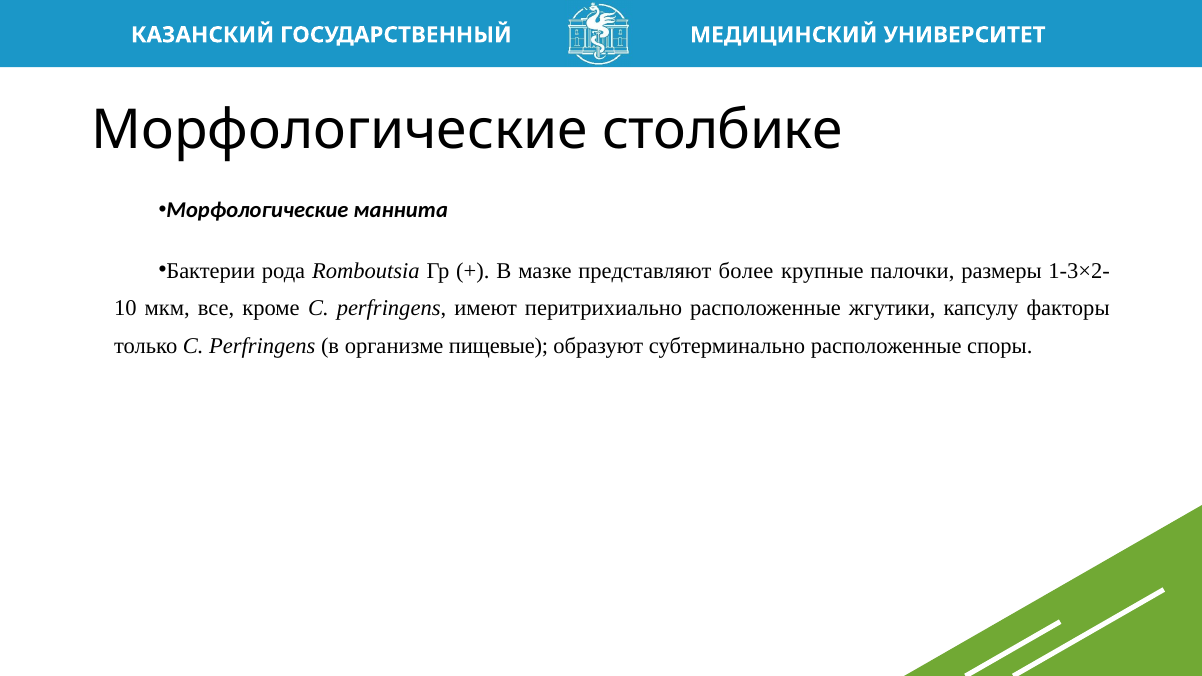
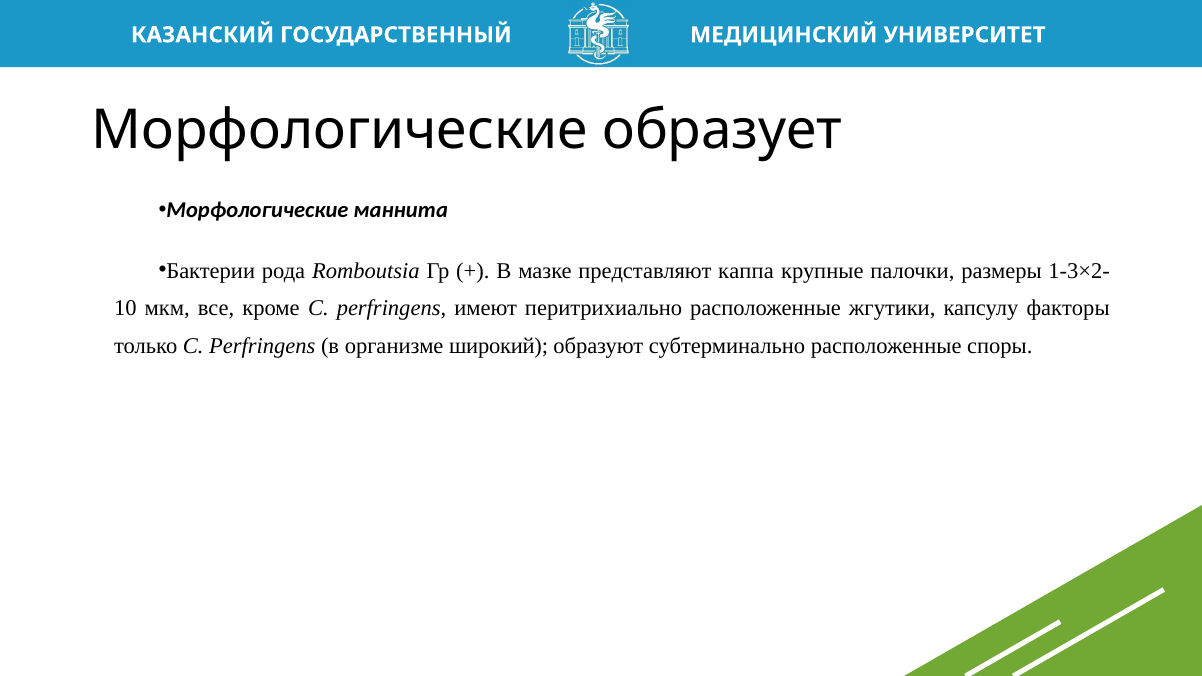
столбике: столбике -> образует (722, 131)
более: более -> каппа (746, 271)
пищевые: пищевые -> широкий (499, 346)
